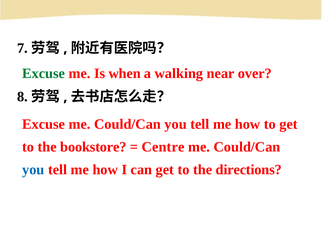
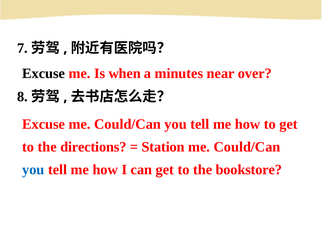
Excuse colour: green -> black (44, 74)
walking: walking -> minutes (179, 74)
bookstore: bookstore -> directions (93, 147)
Centre: Centre -> Station (163, 147)
directions: directions -> bookstore (249, 170)
